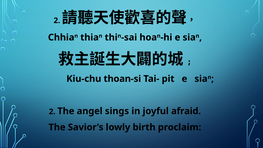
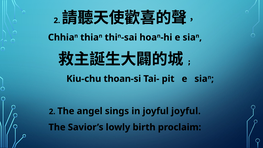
joyful afraid: afraid -> joyful (186, 111)
